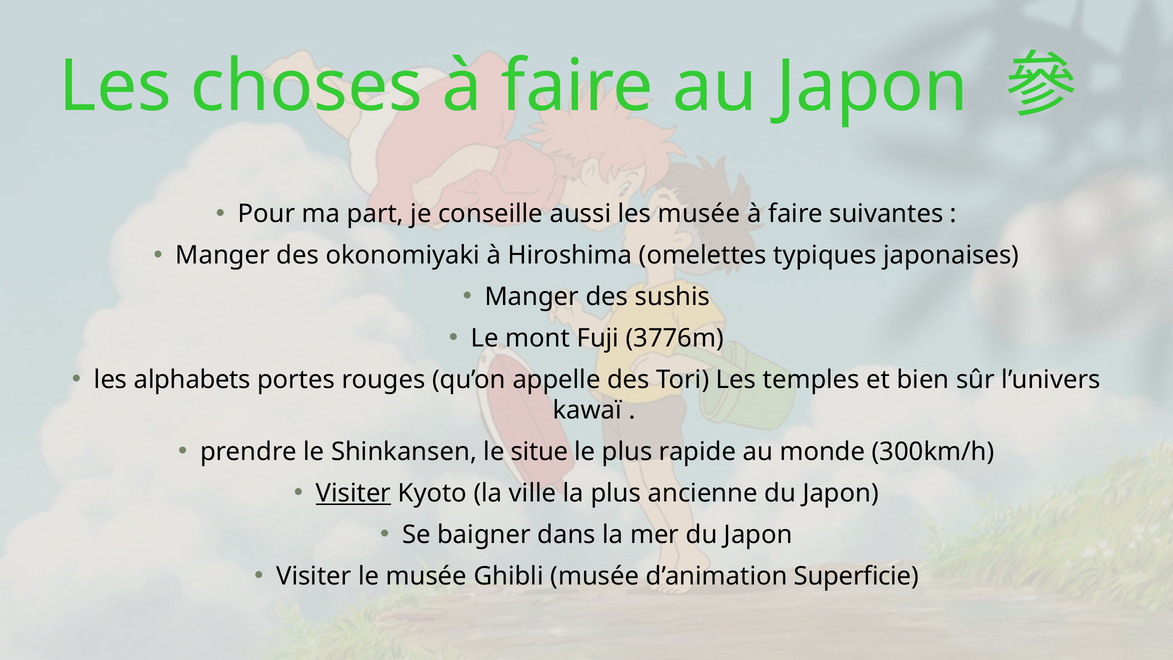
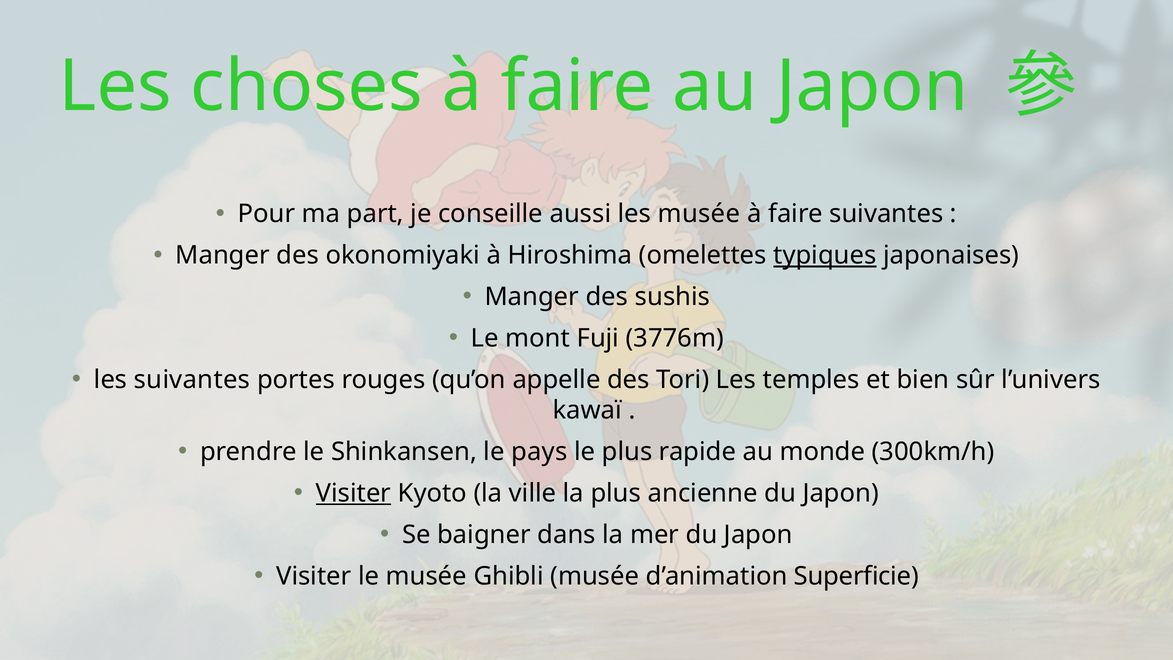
typiques underline: none -> present (825, 255)
les alphabets: alphabets -> suivantes (192, 380)
situe: situe -> pays (539, 452)
